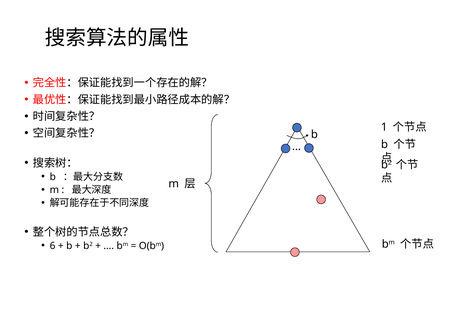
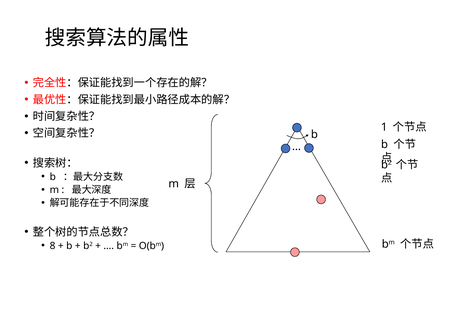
6: 6 -> 8 (53, 246)
